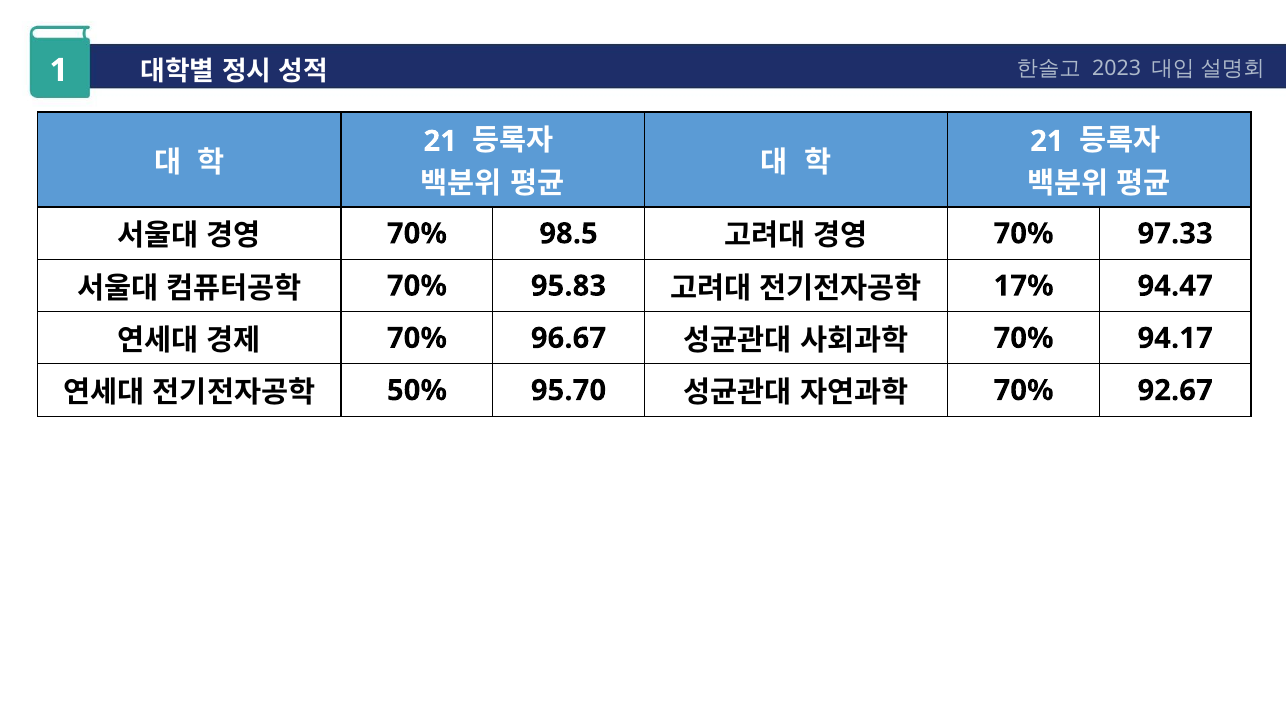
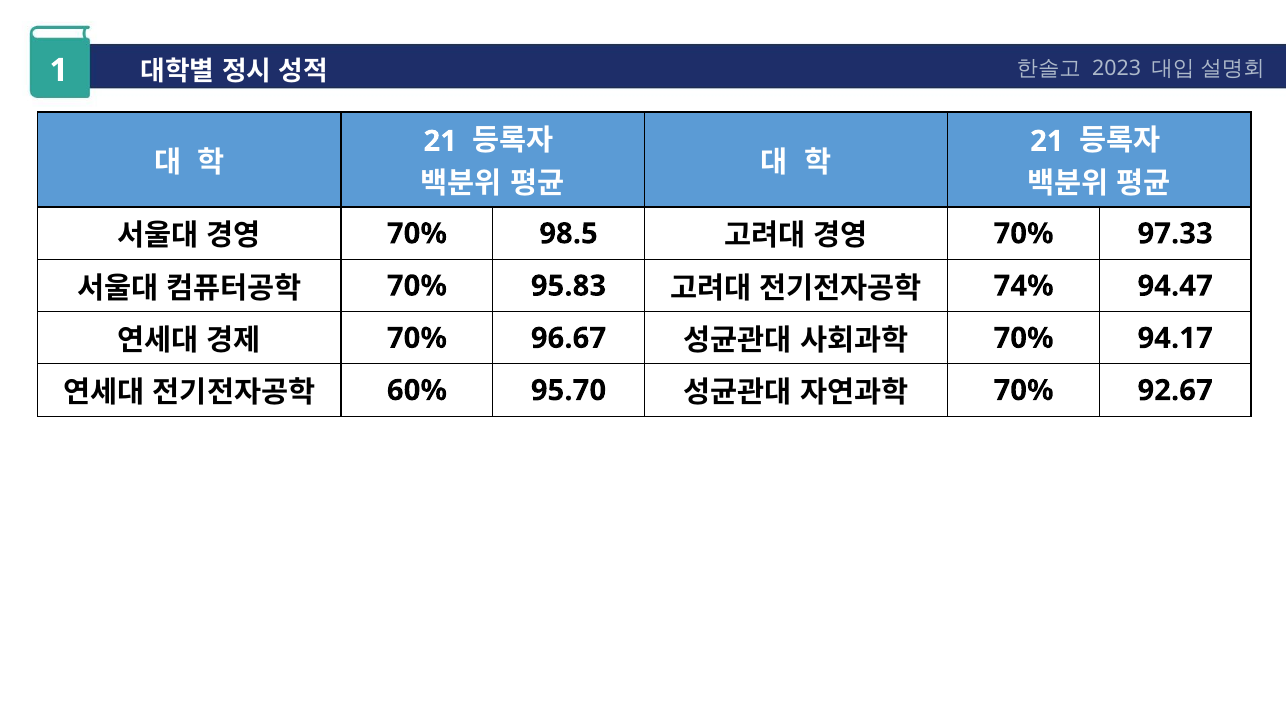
17%: 17% -> 74% (1024, 286)
50%: 50% -> 60% (417, 391)
